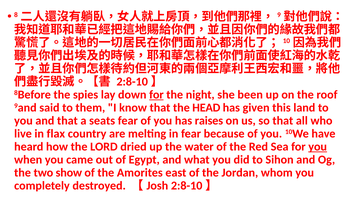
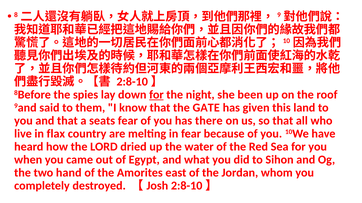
HEAD: HEAD -> GATE (206, 108)
raises: raises -> there (209, 121)
you underline: present -> none (318, 147)
show: show -> hand (69, 173)
